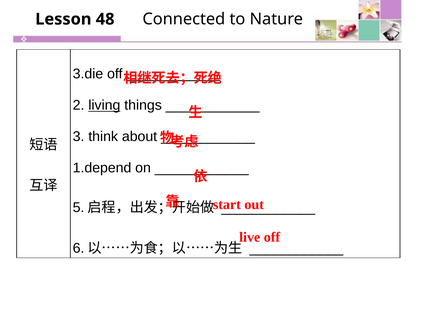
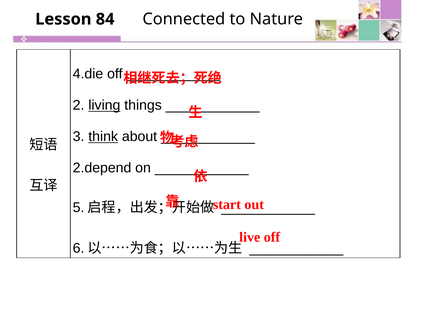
48: 48 -> 84 (105, 19)
3.die: 3.die -> 4.die (88, 74)
think underline: none -> present (103, 137)
1.depend: 1.depend -> 2.depend (102, 168)
